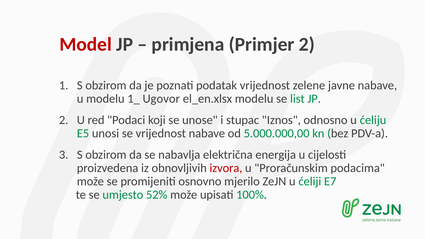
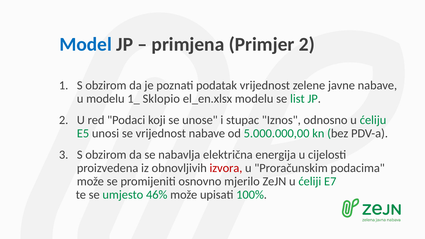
Model colour: red -> blue (86, 44)
Ugovor: Ugovor -> Sklopio (161, 99)
52%: 52% -> 46% (157, 195)
